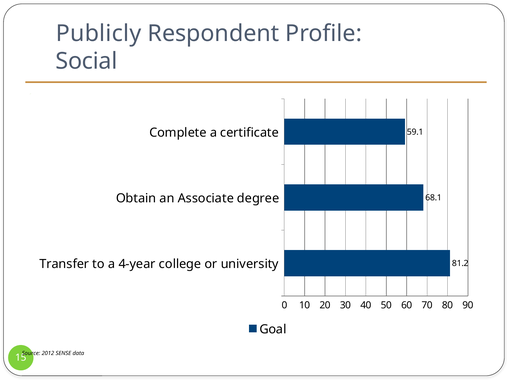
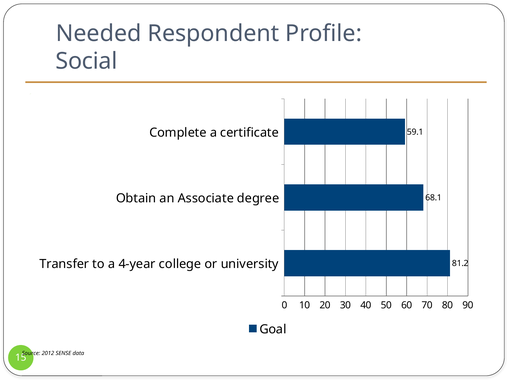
Publicly: Publicly -> Needed (99, 33)
